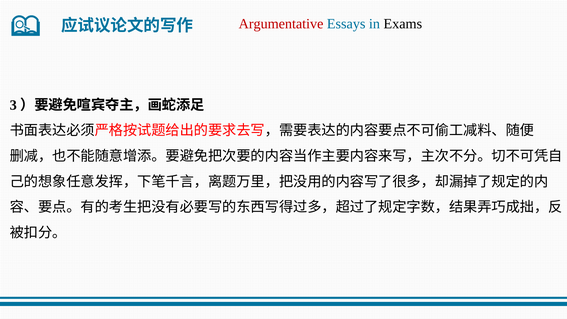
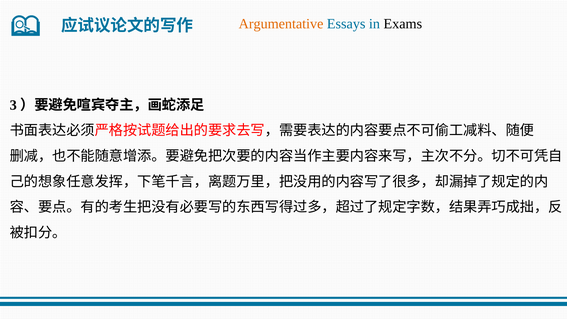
Argumentative colour: red -> orange (281, 24)
